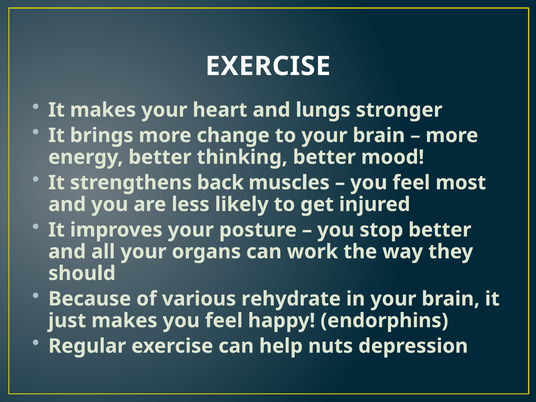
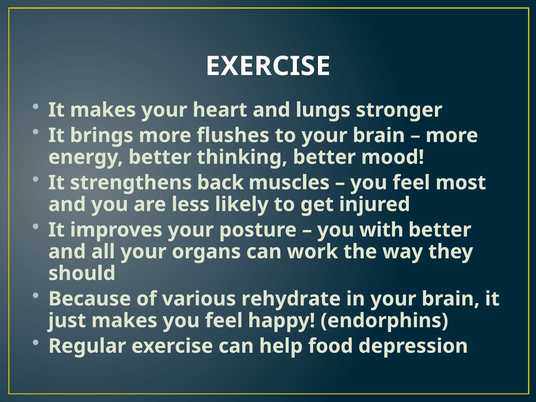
change: change -> flushes (233, 135)
stop: stop -> with (381, 230)
nuts: nuts -> food (331, 346)
